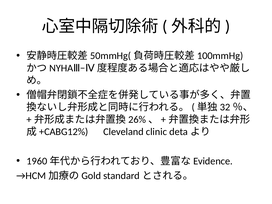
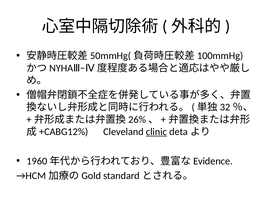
clinic underline: none -> present (156, 132)
